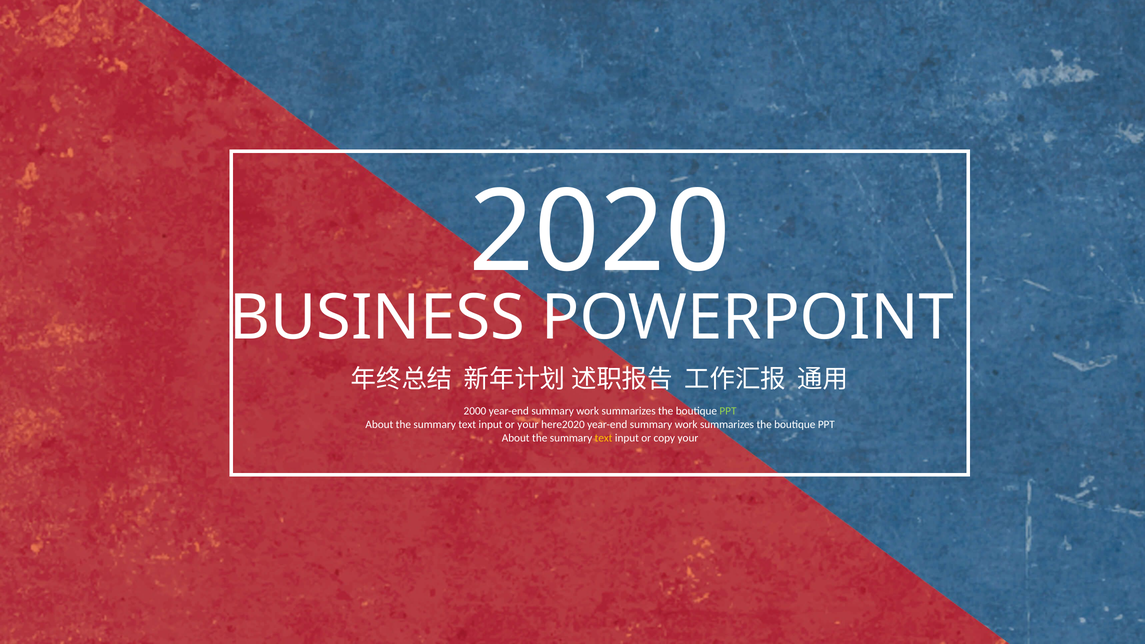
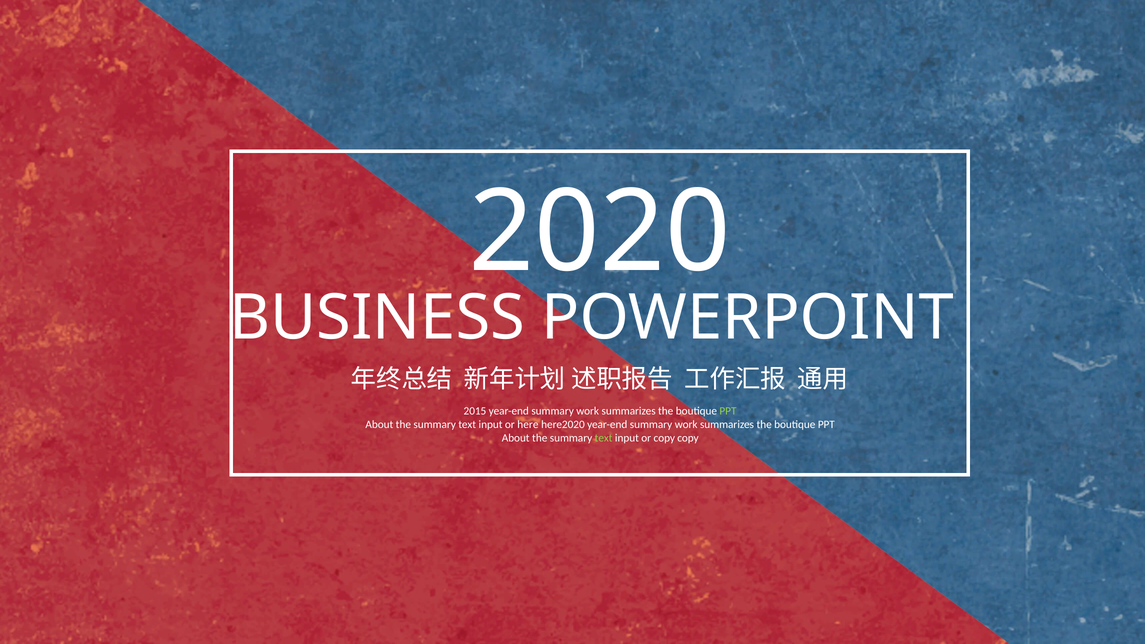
2000: 2000 -> 2015 (475, 411)
or your: your -> here (528, 424)
text colour: yellow -> light green (604, 438)
copy your: your -> copy (688, 438)
